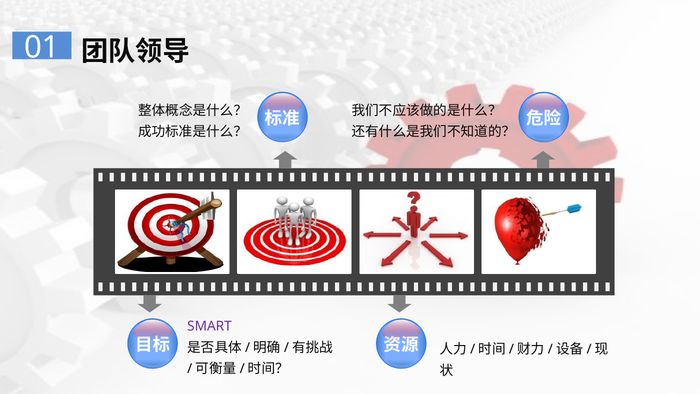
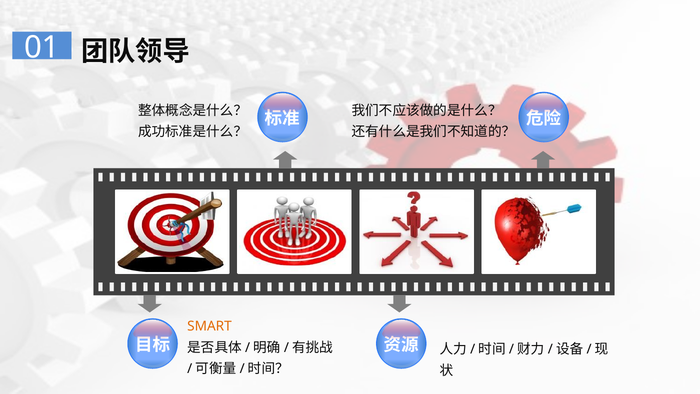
SMART colour: purple -> orange (209, 326)
